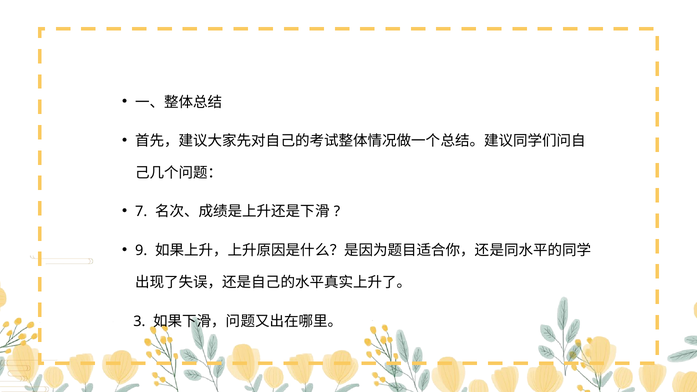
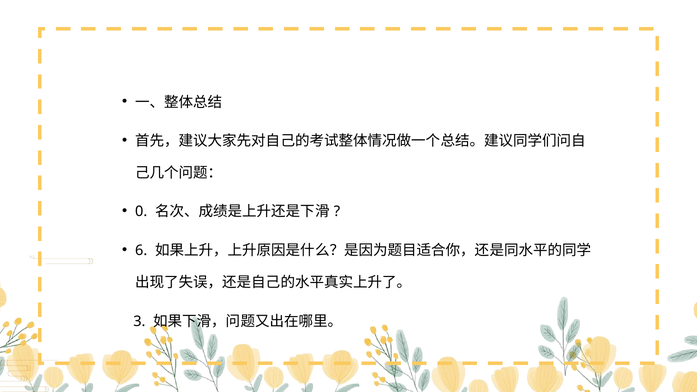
7: 7 -> 0 (141, 212)
9: 9 -> 6 (141, 251)
